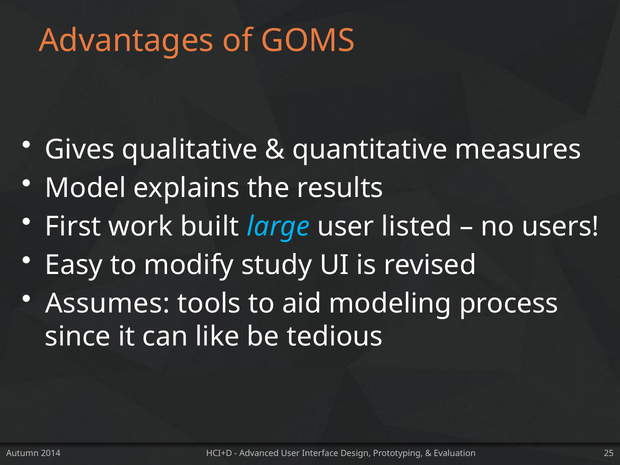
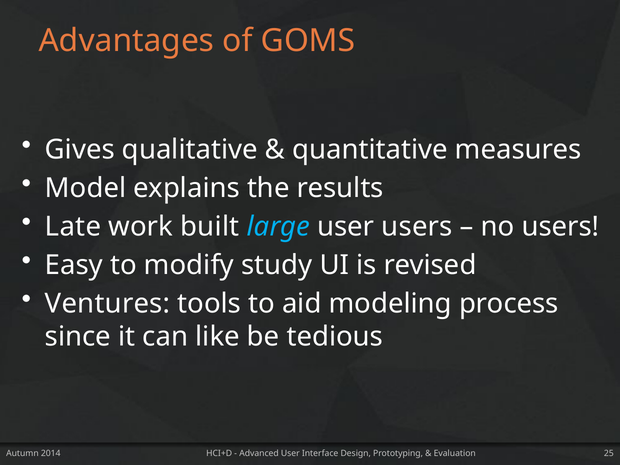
First: First -> Late (73, 227)
user listed: listed -> users (417, 227)
Assumes: Assumes -> Ventures (108, 304)
